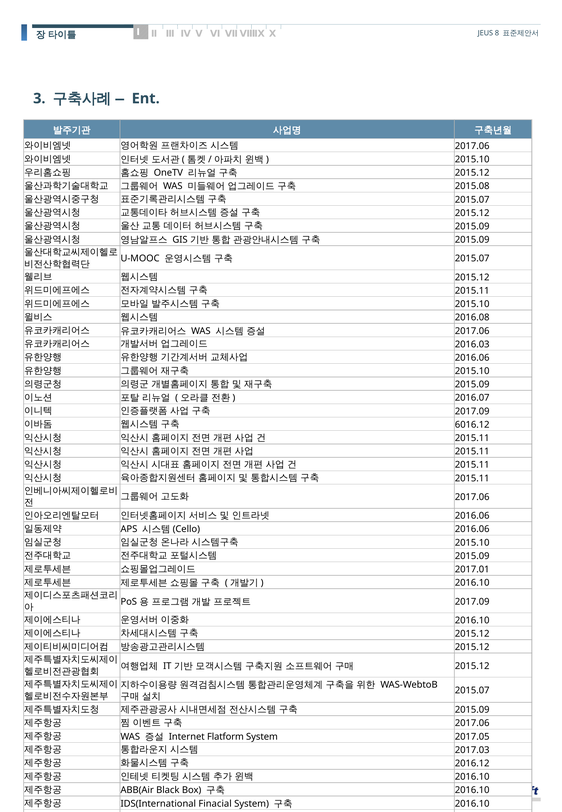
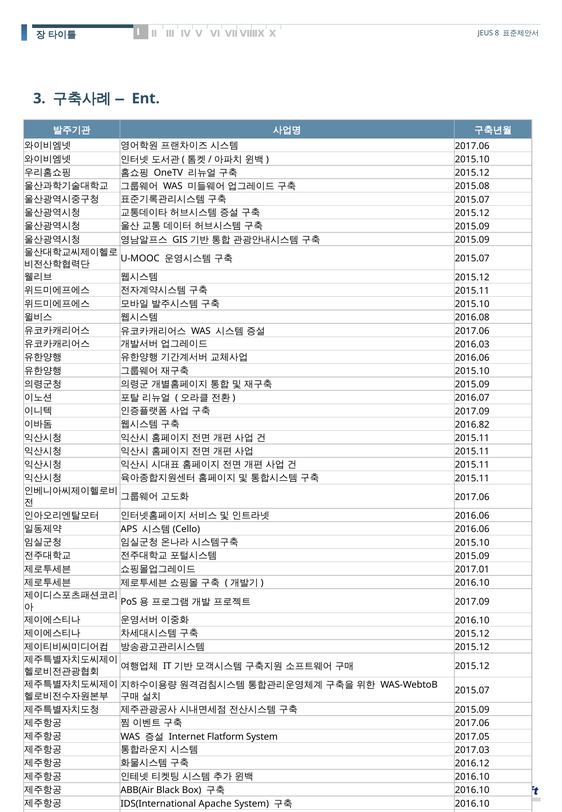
6016.12: 6016.12 -> 2016.82 (472, 425)
Finacial: Finacial -> Apache (215, 803)
